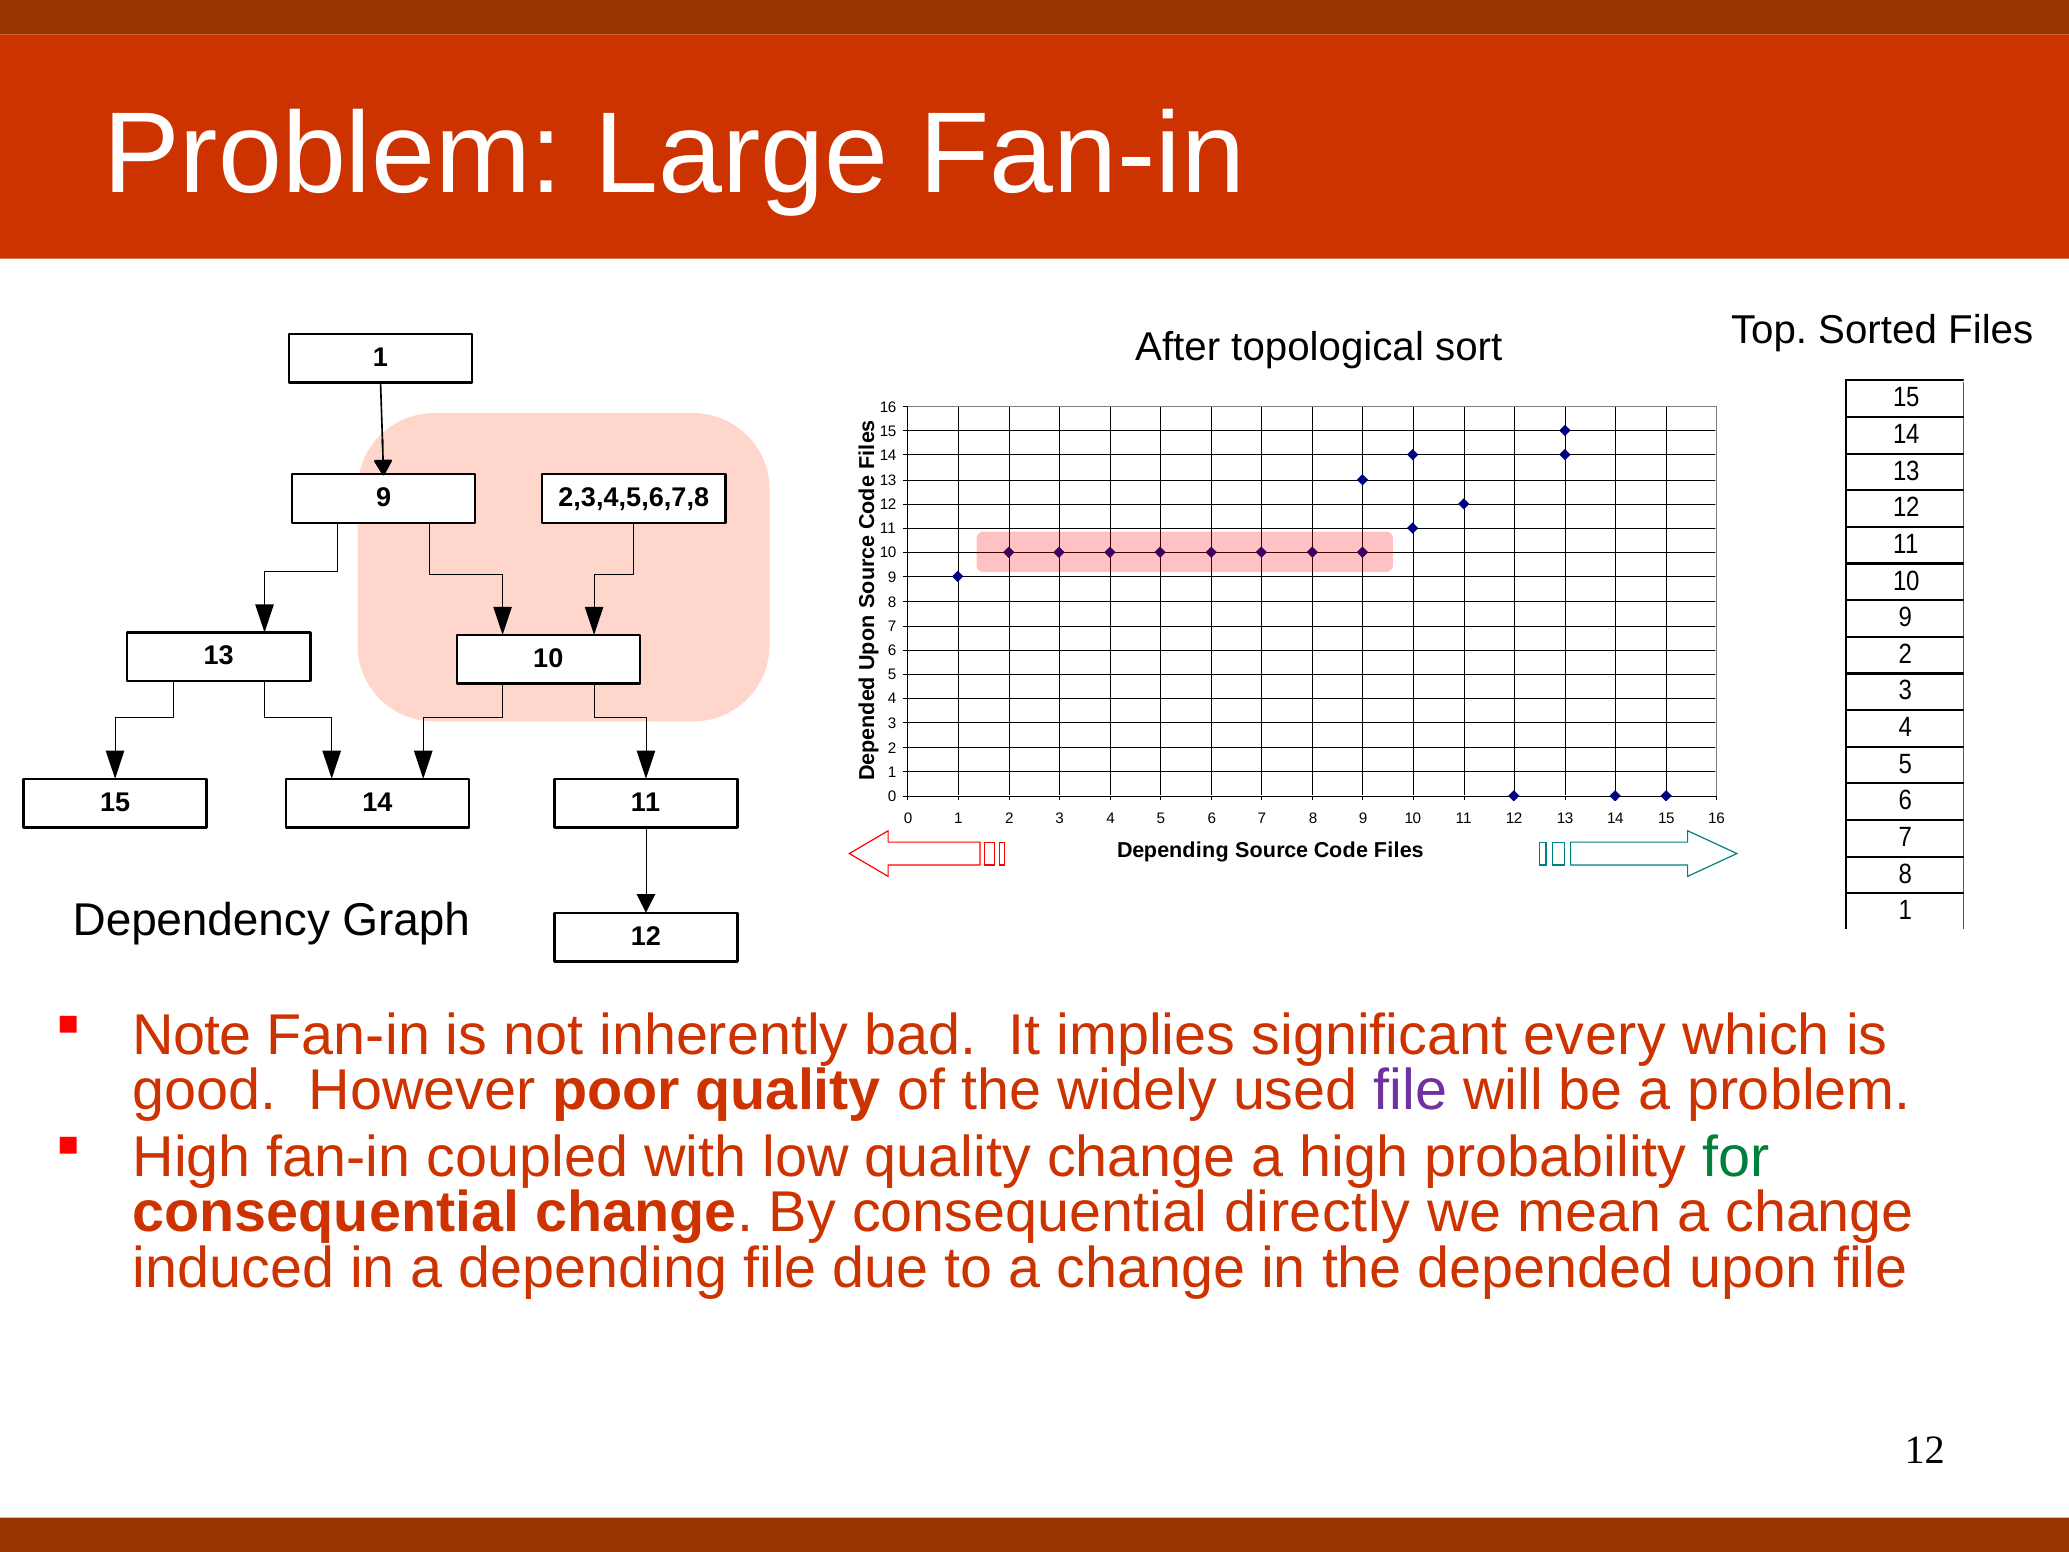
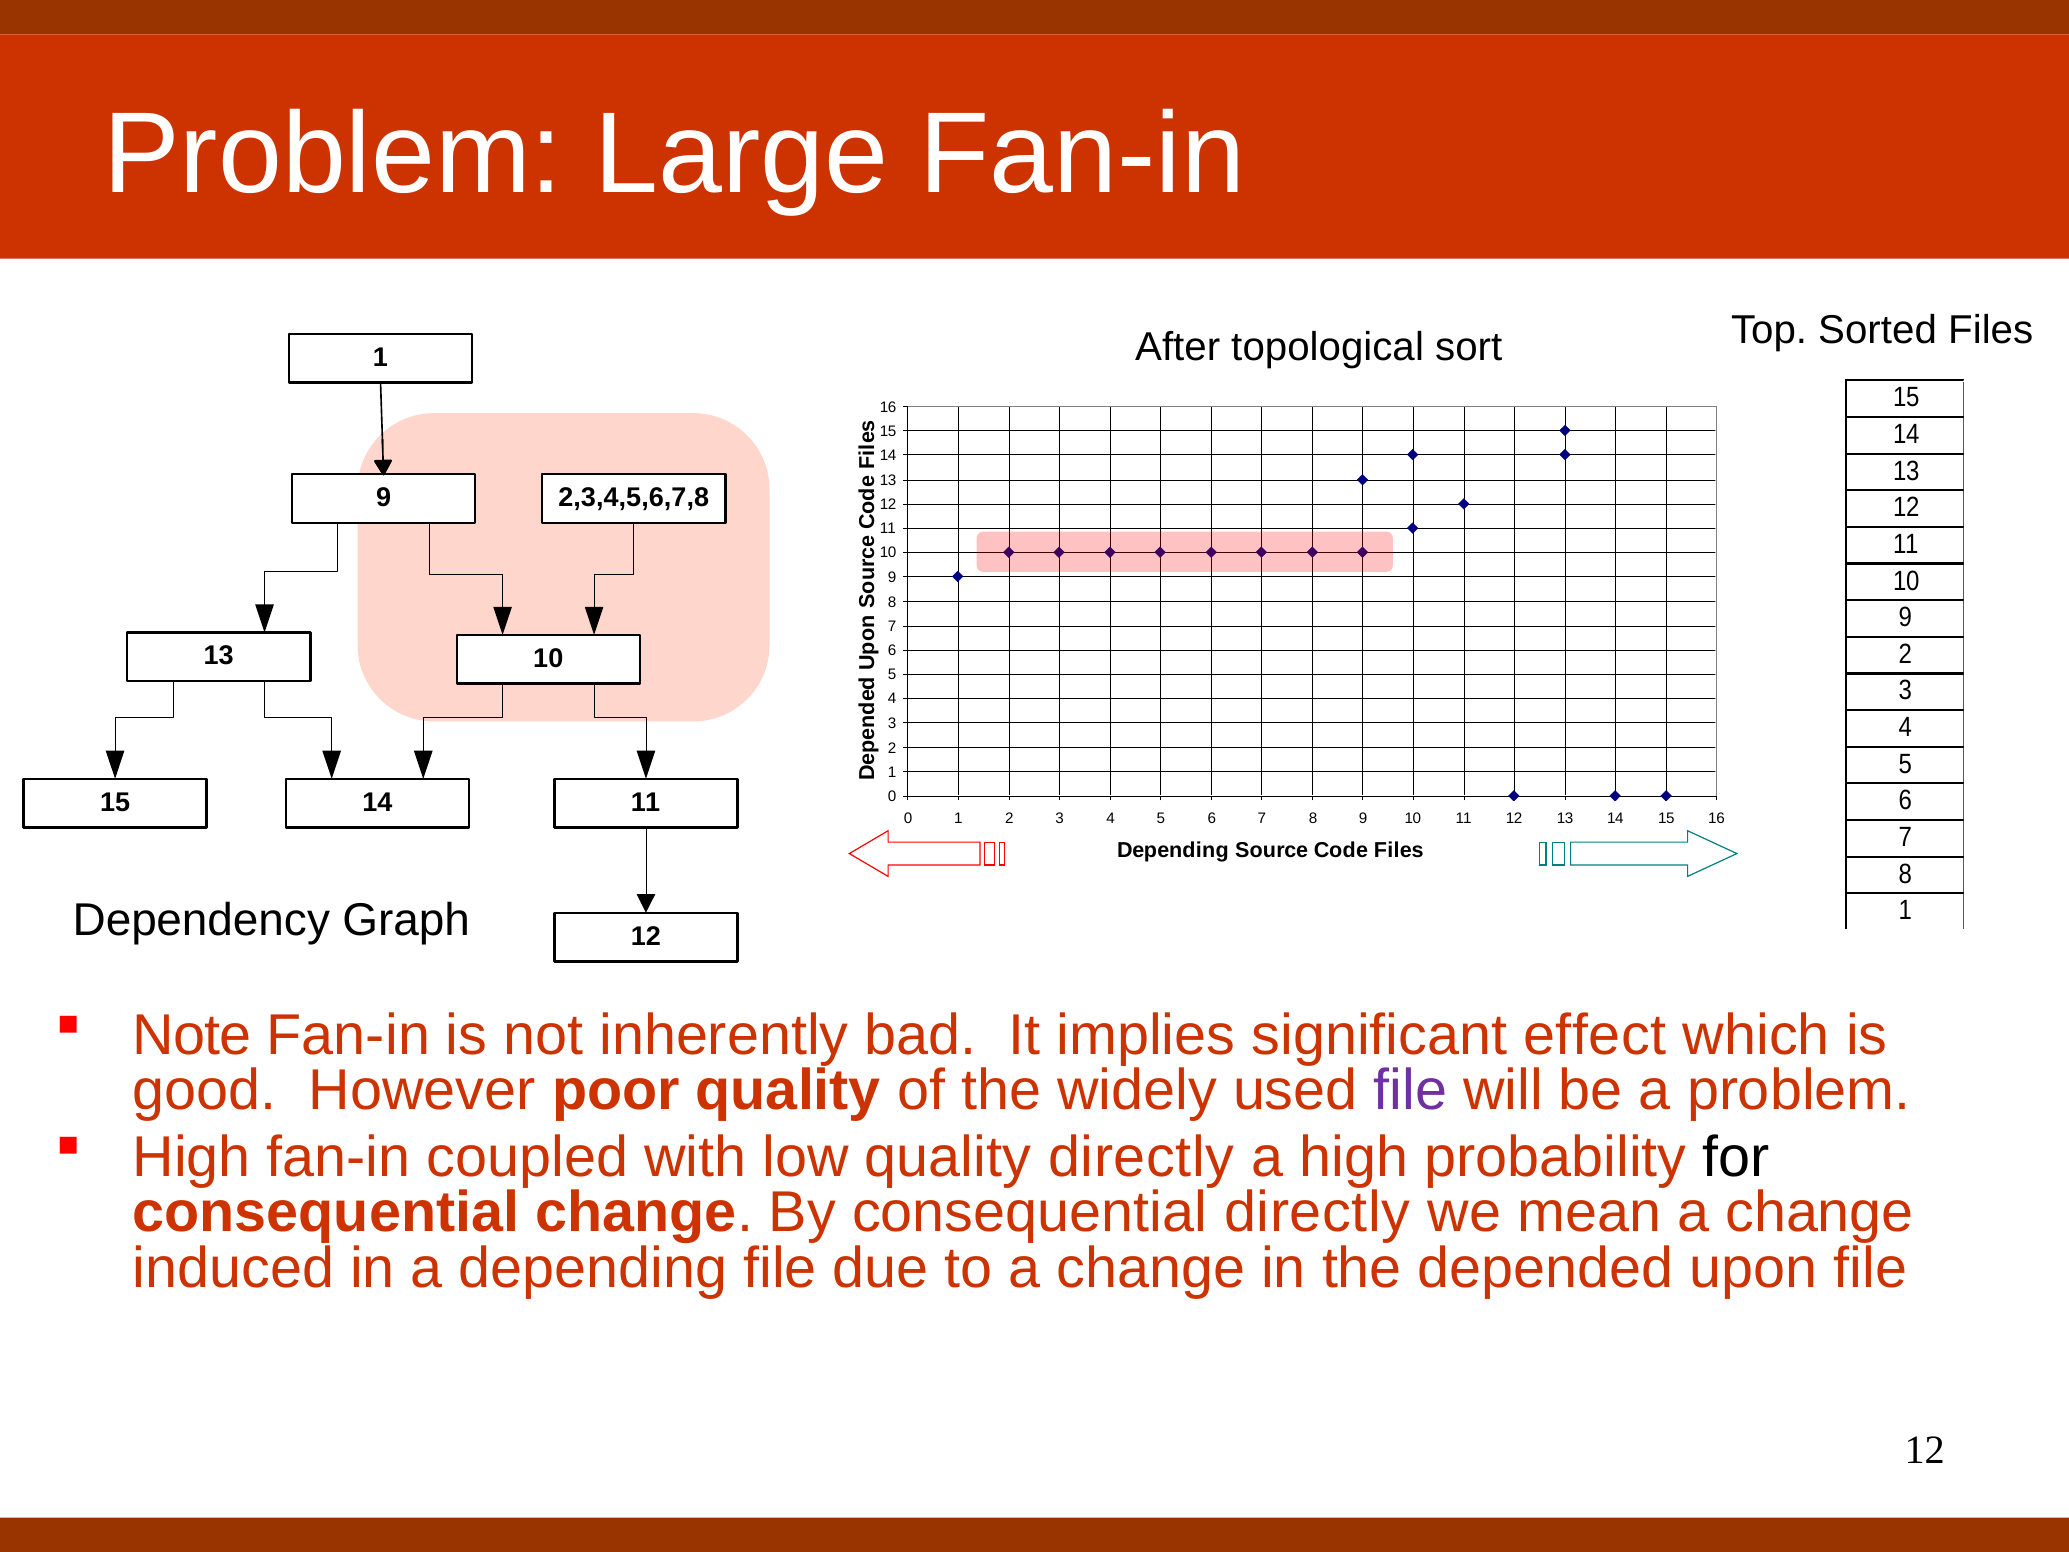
every: every -> effect (1595, 1036)
quality change: change -> directly (1141, 1158)
for colour: green -> black (1736, 1158)
